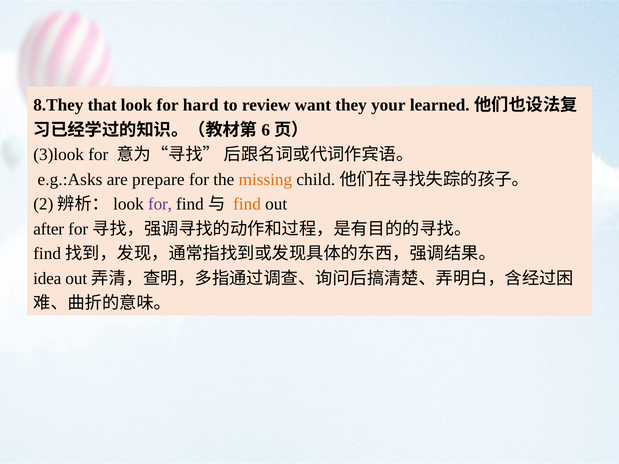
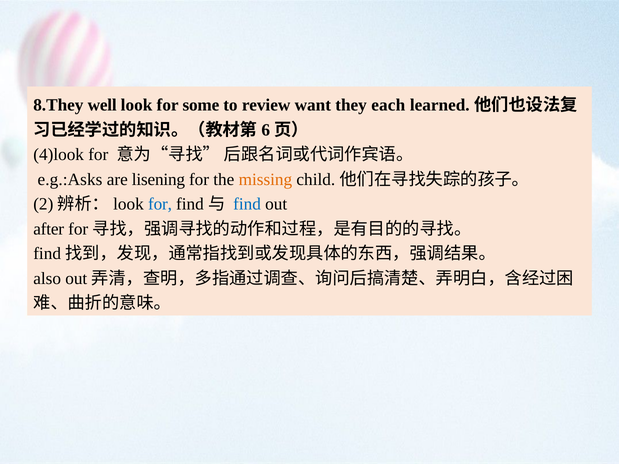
that: that -> well (102, 105)
hard: hard -> some (201, 105)
your: your -> each (388, 105)
3)look: 3)look -> 4)look (59, 155)
prepare: prepare -> lisening (158, 180)
for colour: purple -> blue (160, 204)
find colour: orange -> blue (247, 204)
idea: idea -> also (47, 279)
